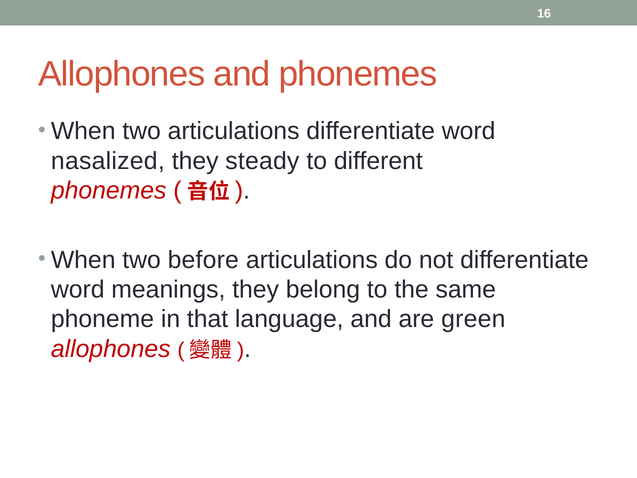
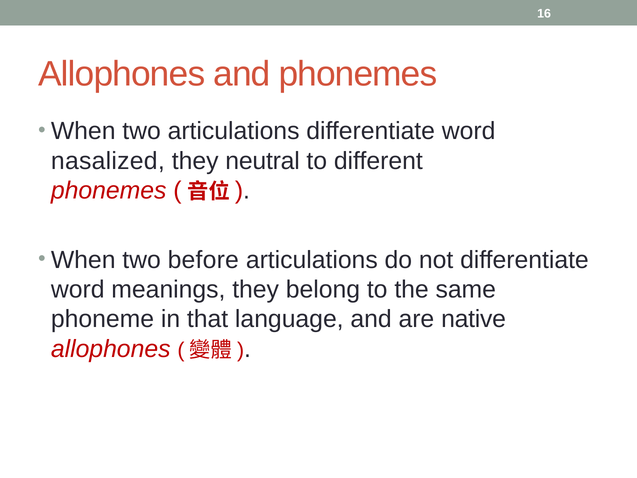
steady: steady -> neutral (263, 161)
green: green -> native (474, 319)
